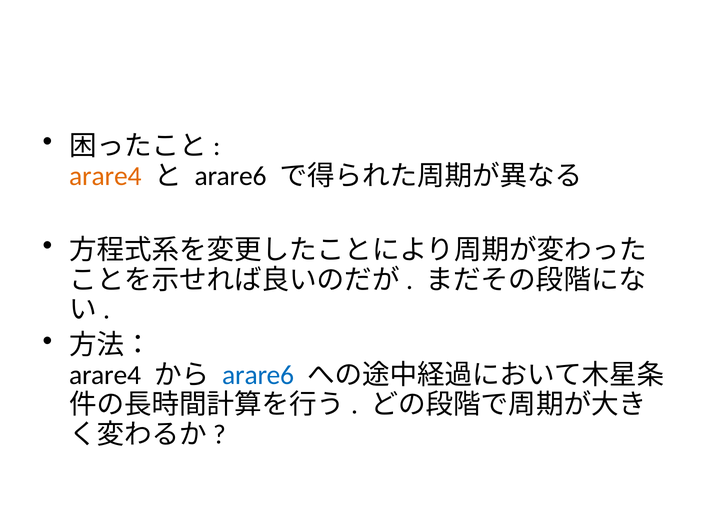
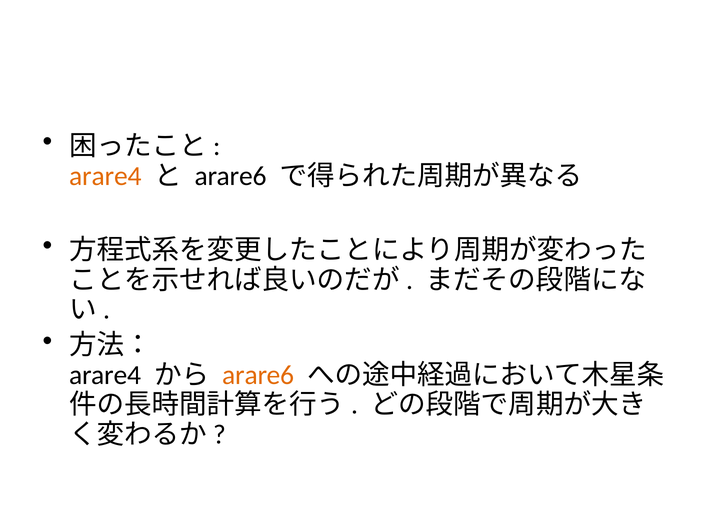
arare6 colour: blue -> orange (258, 375)
